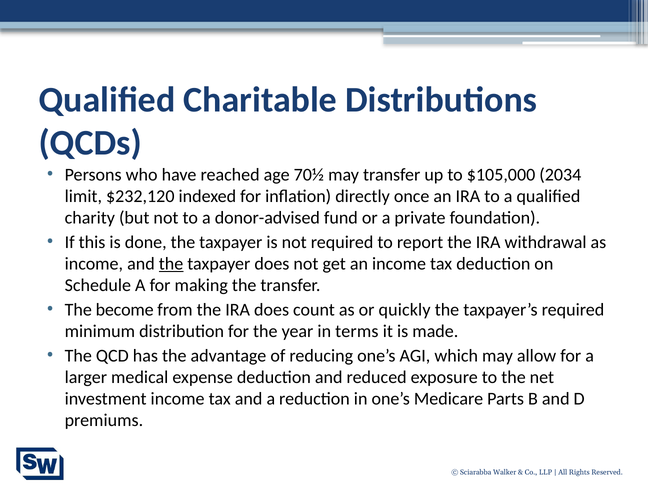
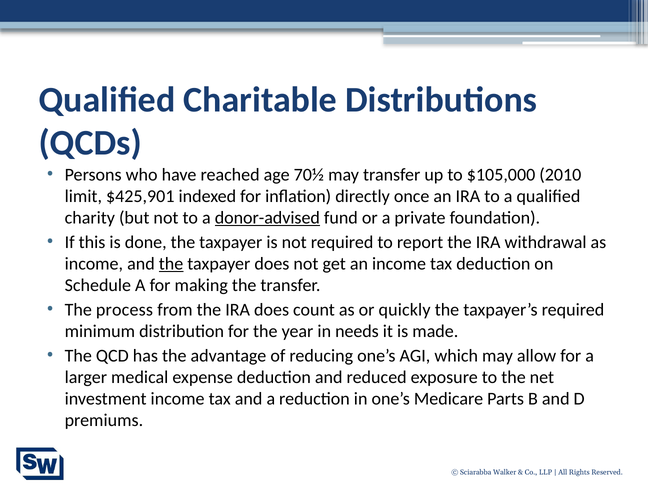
2034: 2034 -> 2010 (560, 175)
$232,120: $232,120 -> $425,901 (140, 196)
donor-advised underline: none -> present (267, 218)
become: become -> process (124, 310)
terms: terms -> needs (357, 331)
